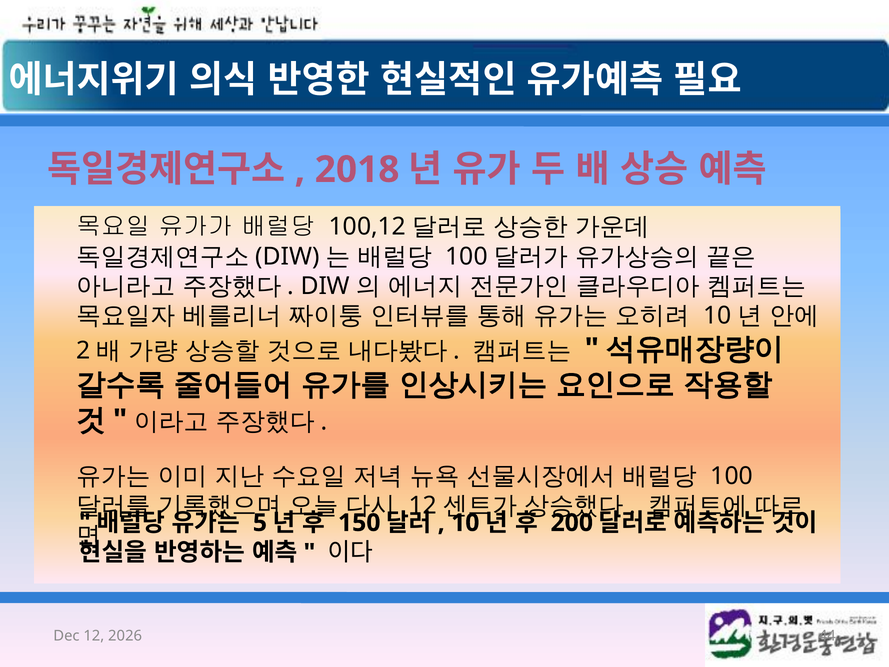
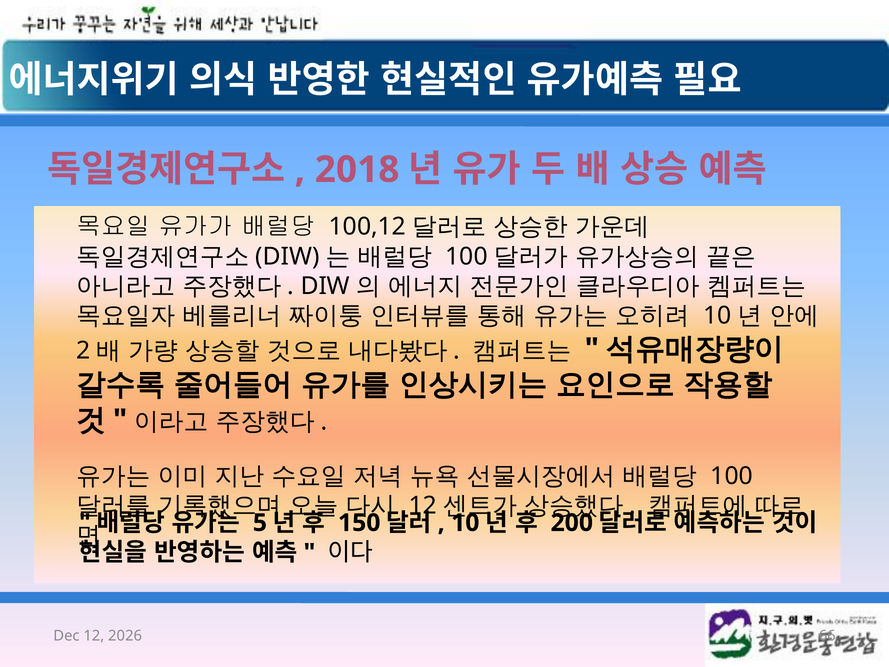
44: 44 -> 66 (827, 636)
